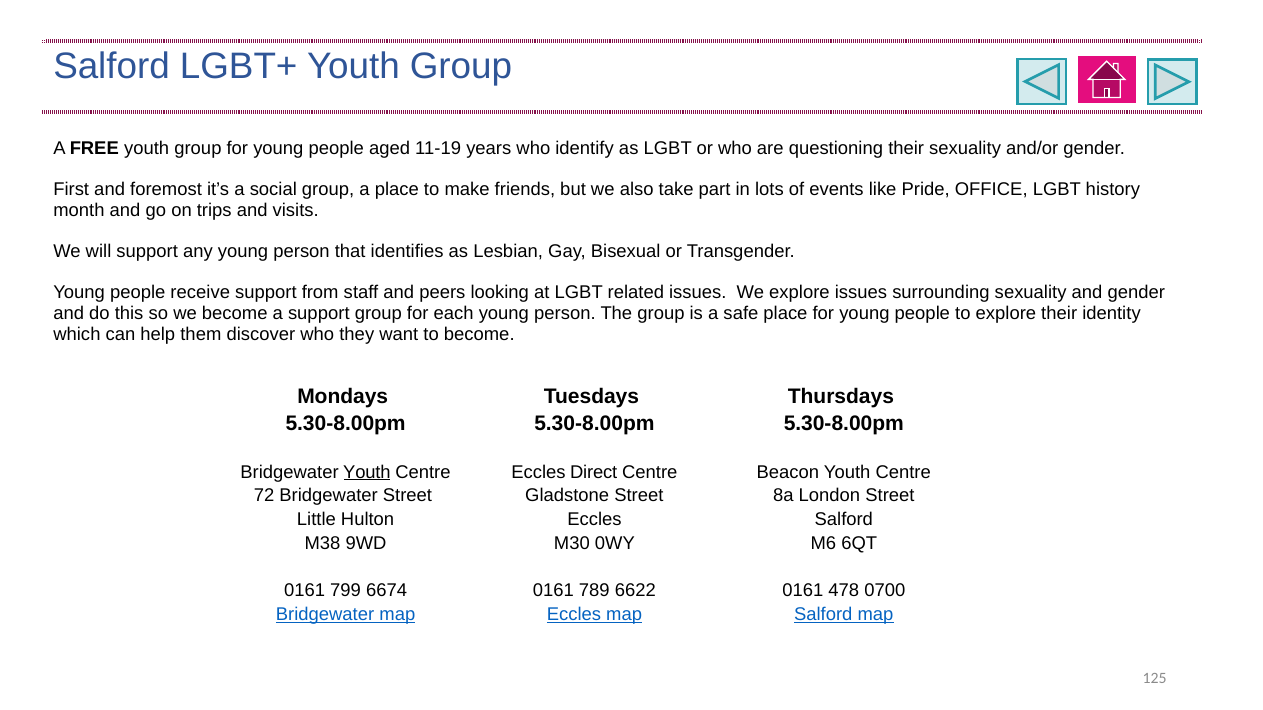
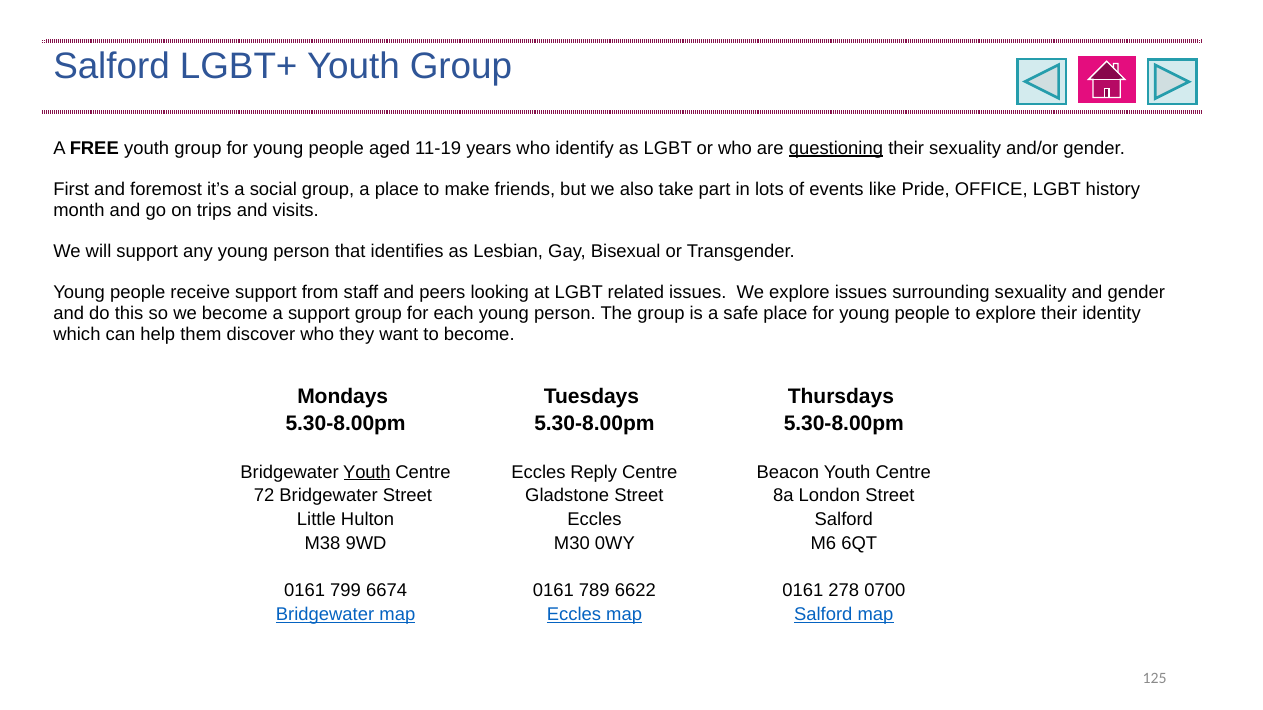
questioning underline: none -> present (836, 148)
Direct: Direct -> Reply (594, 472)
478: 478 -> 278 (844, 591)
